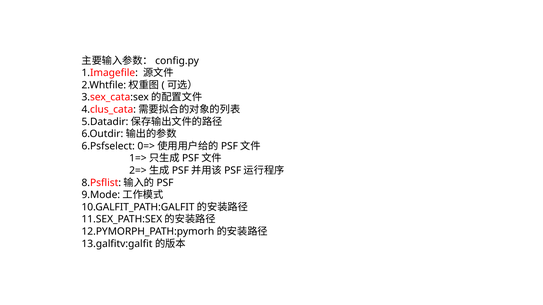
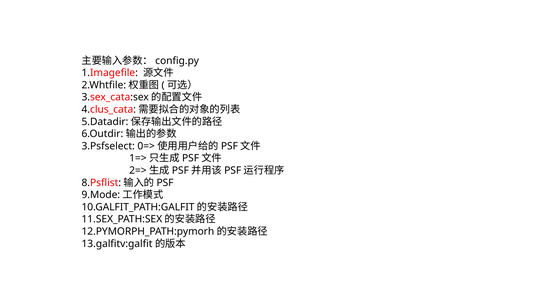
6.Psfselect: 6.Psfselect -> 3.Psfselect (108, 146)
